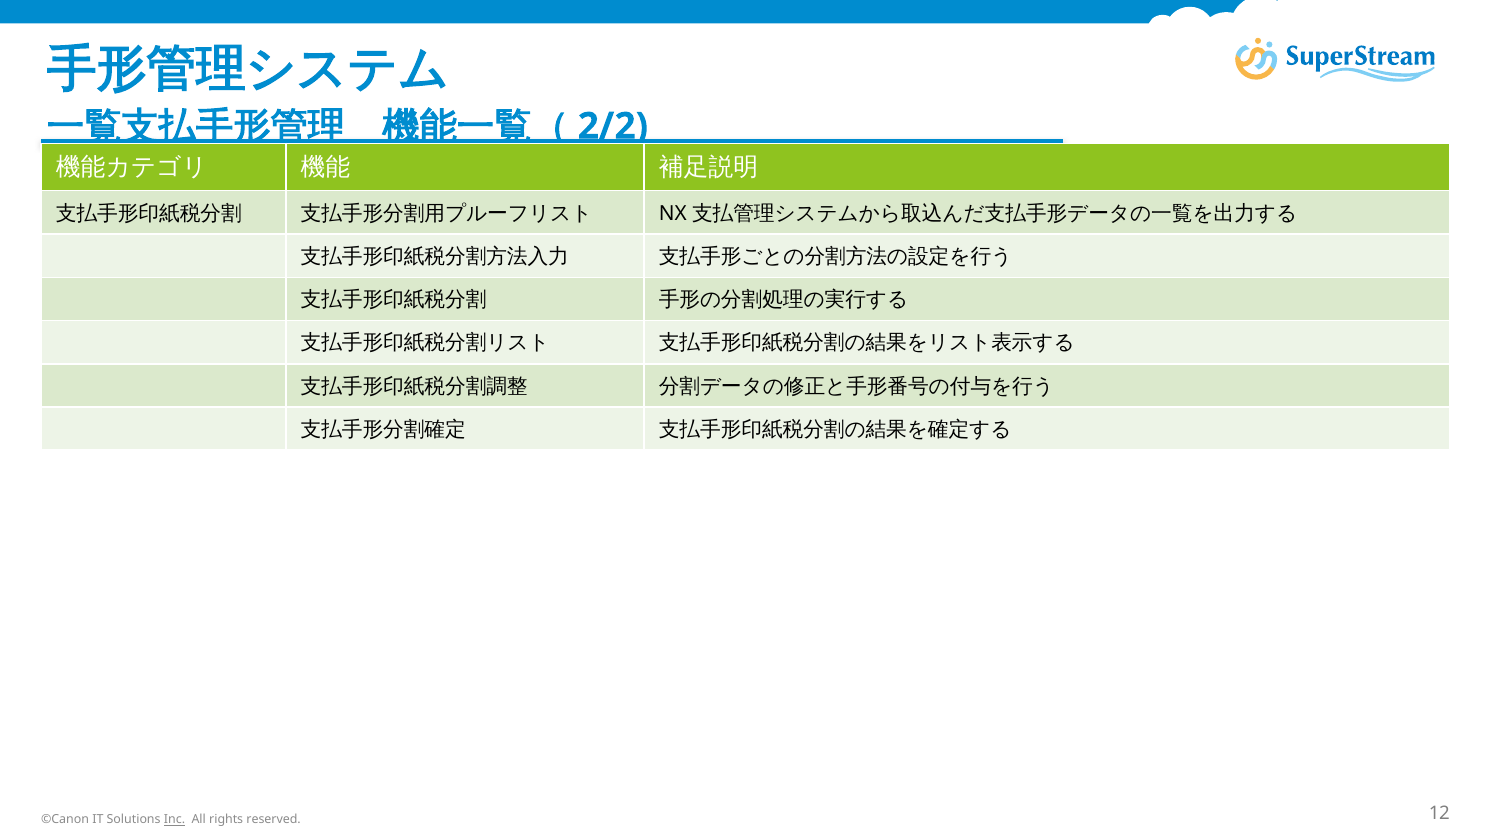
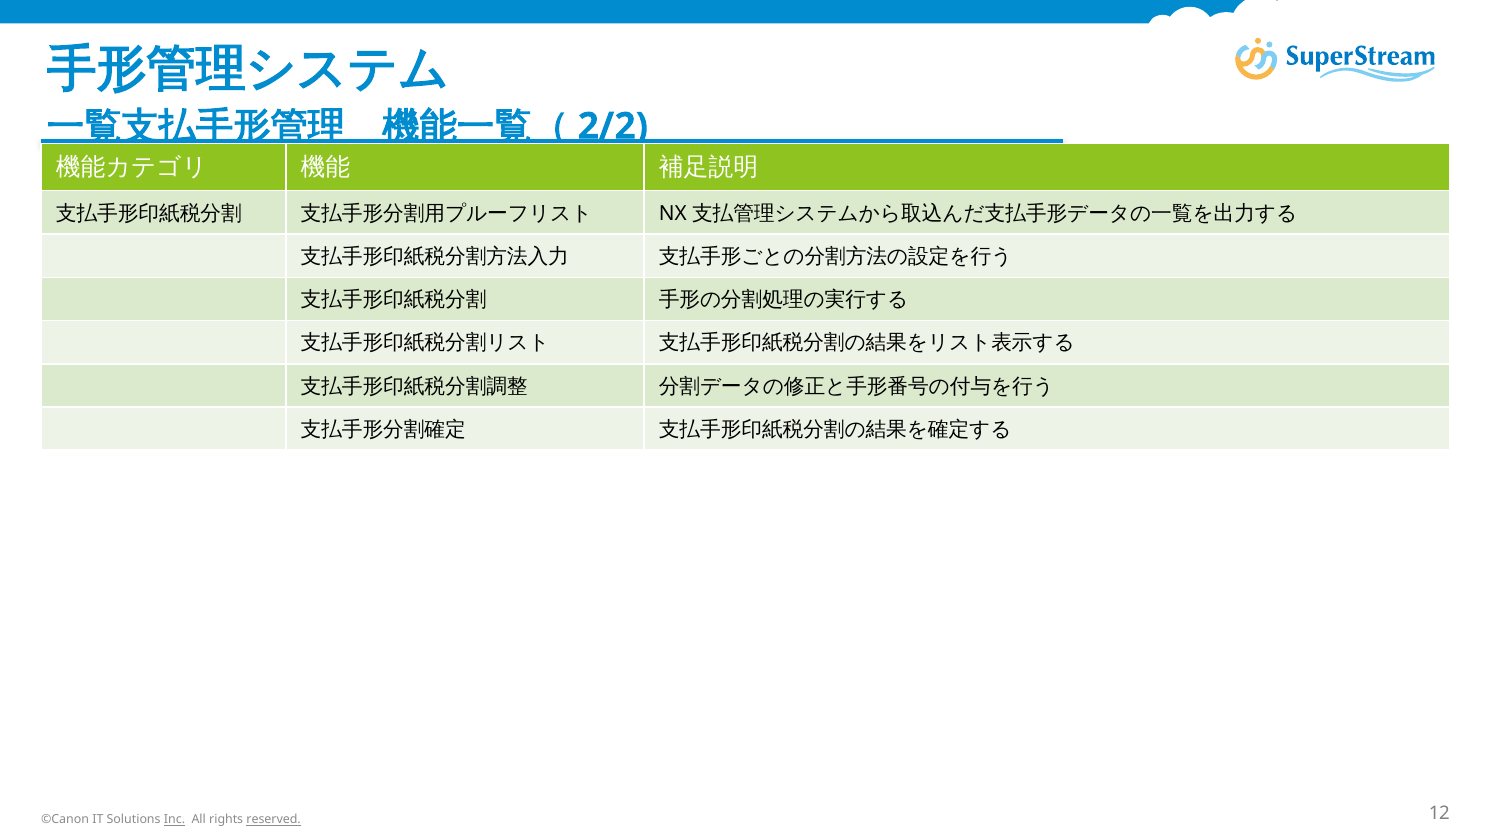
reserved underline: none -> present (274, 820)
